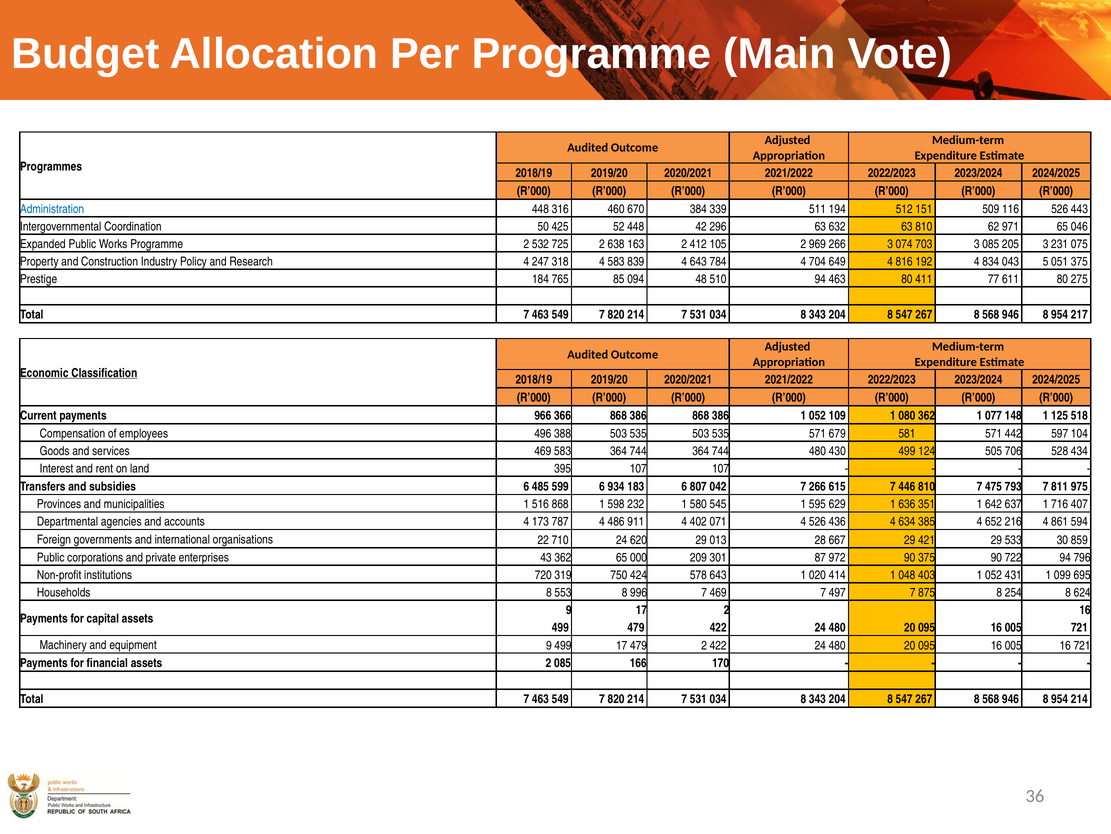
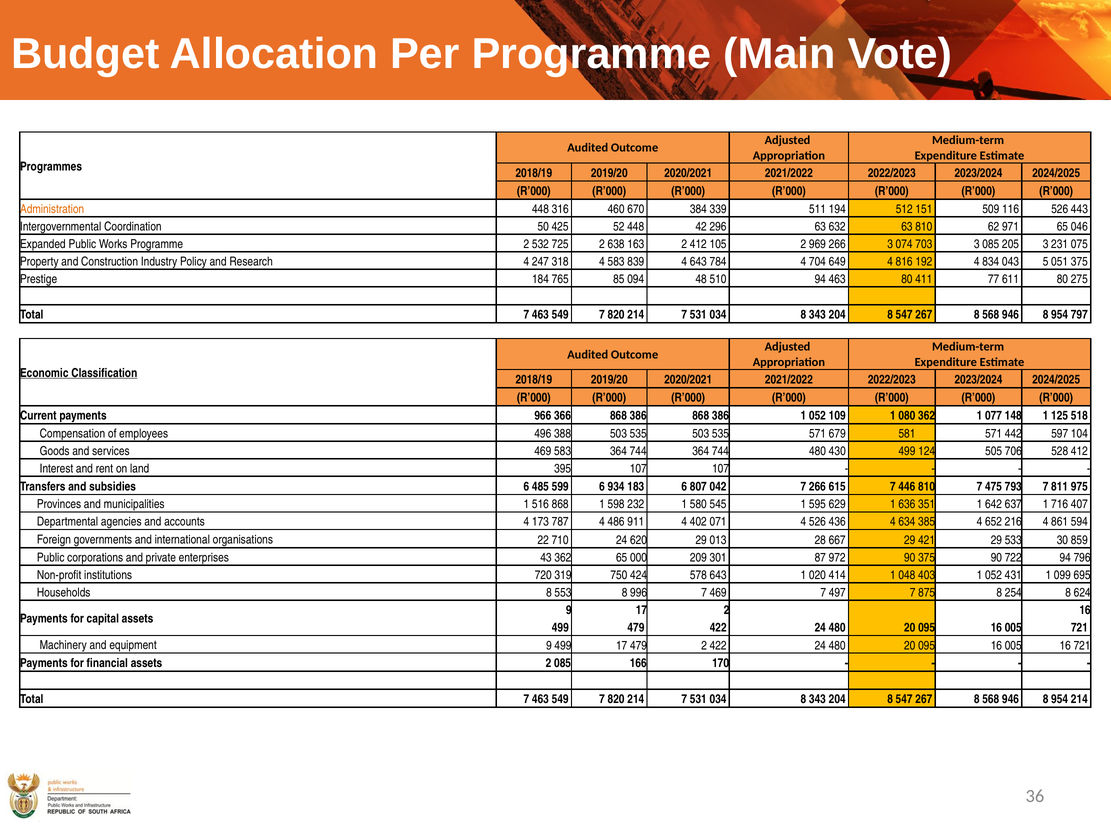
Administration colour: blue -> orange (52, 209)
217: 217 -> 797 (1079, 314)
528 434: 434 -> 412 (1079, 451)
